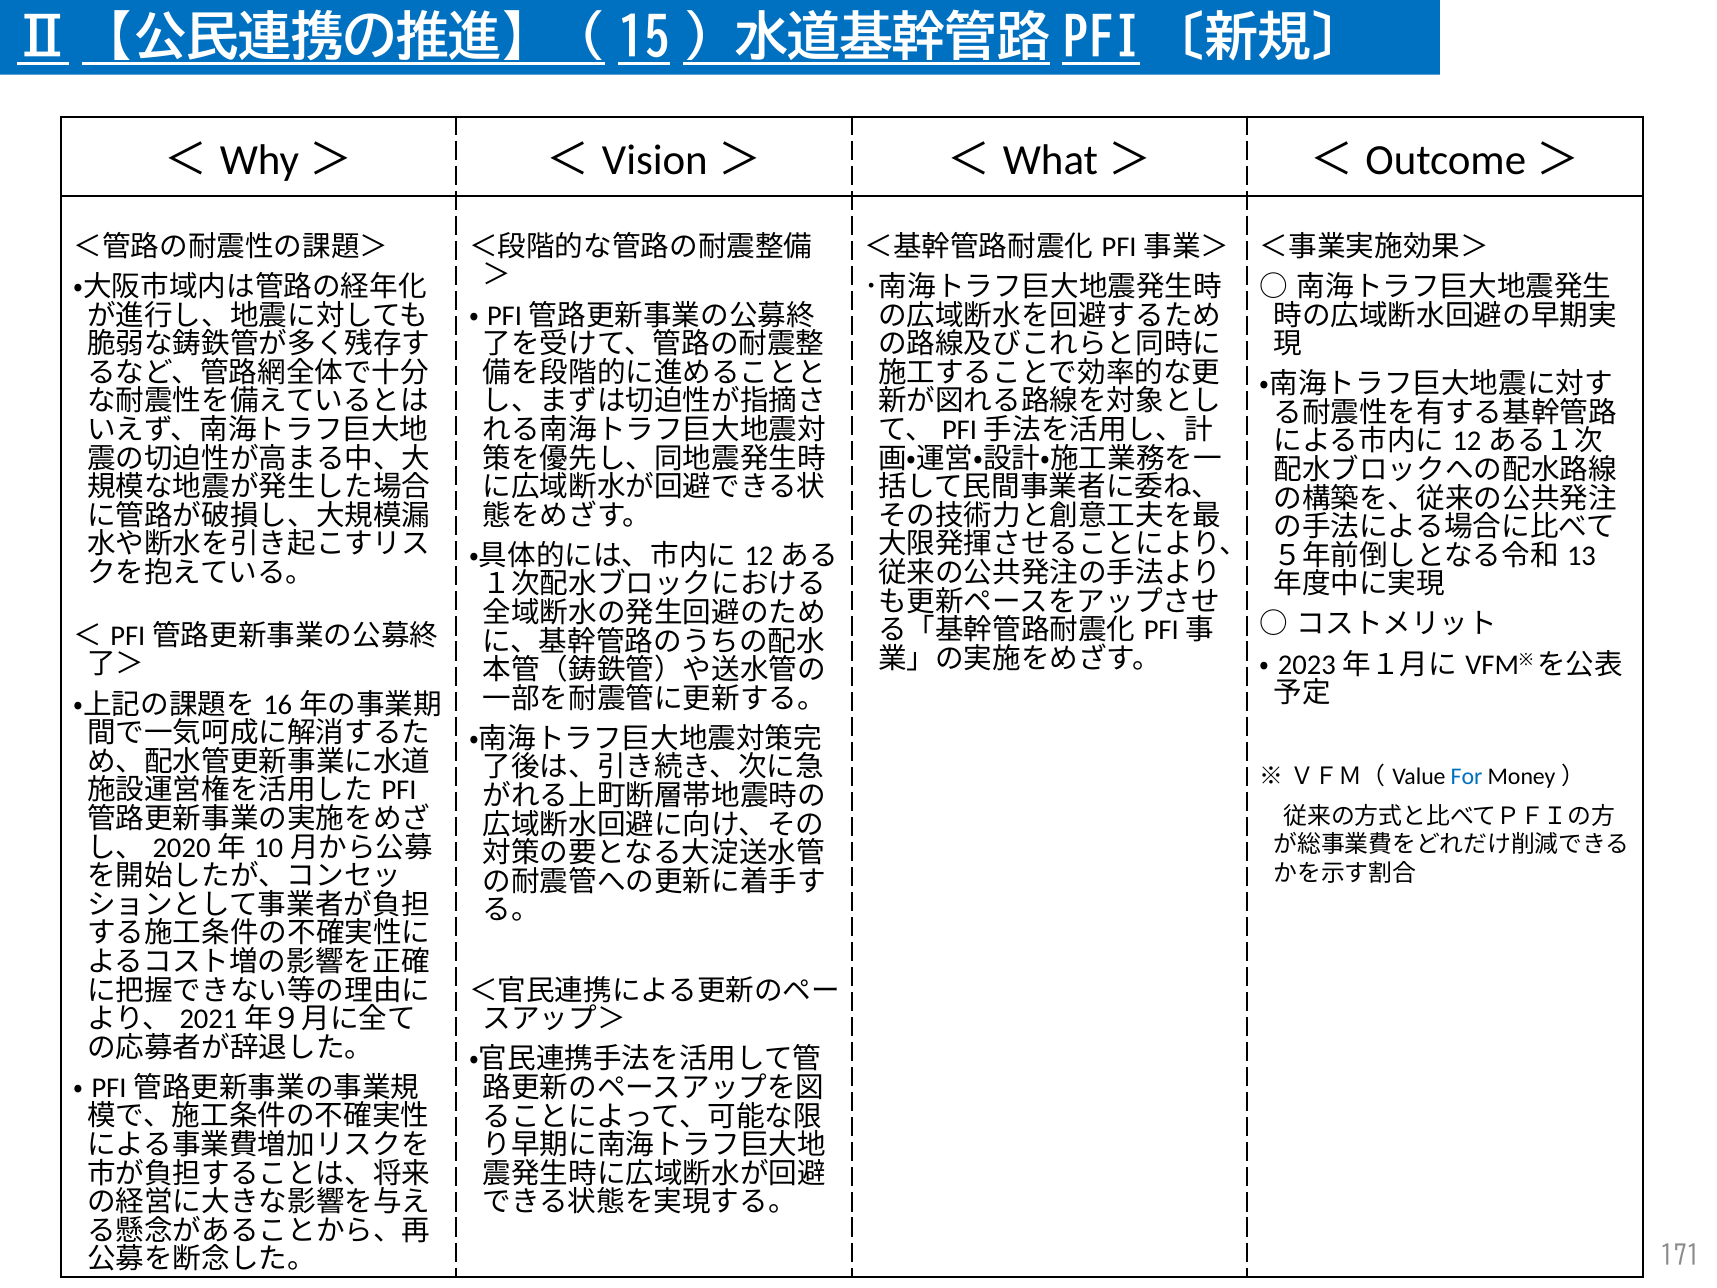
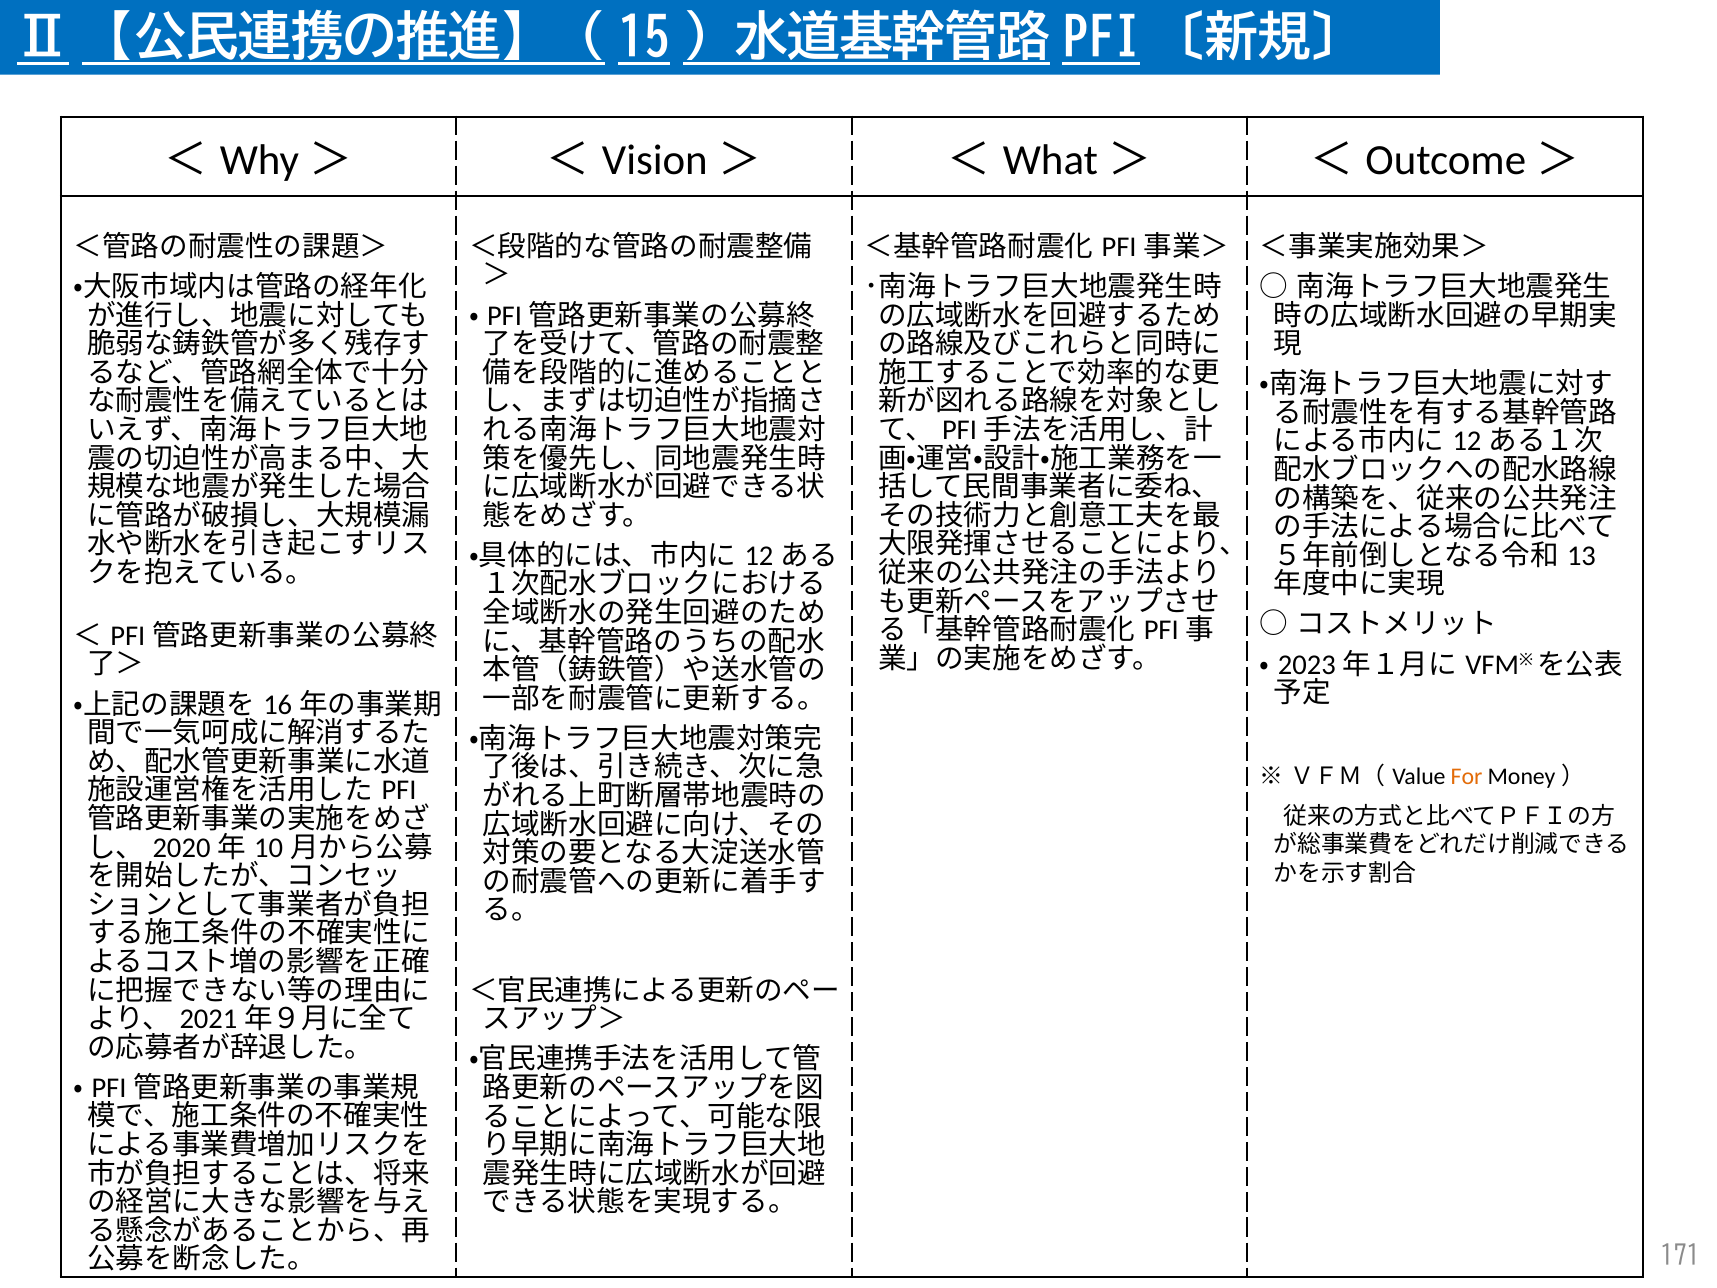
For colour: blue -> orange (1467, 776)
